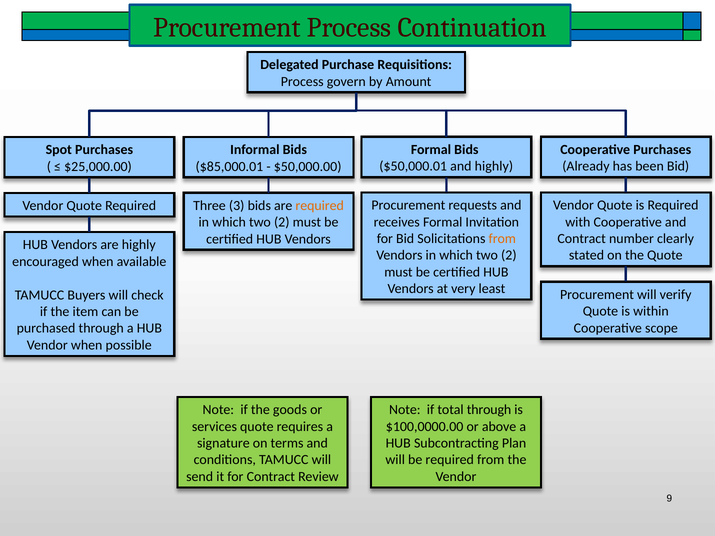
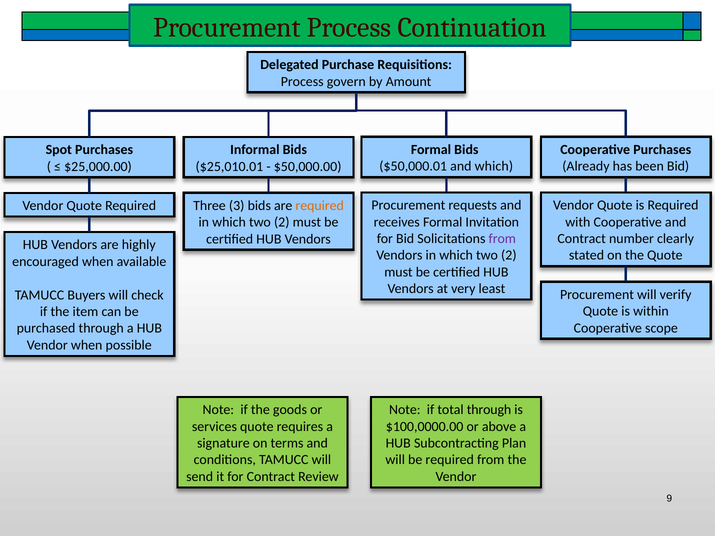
$85,000.01: $85,000.01 -> $25,010.01 (229, 167)
and highly: highly -> which (494, 166)
from colour: orange -> purple (502, 239)
